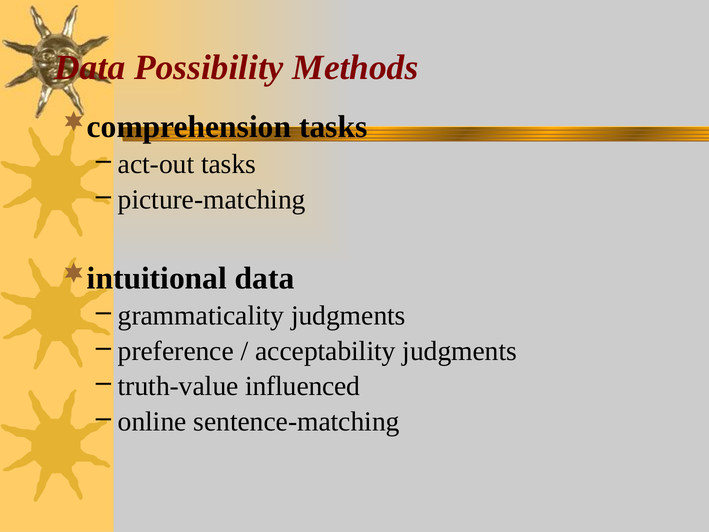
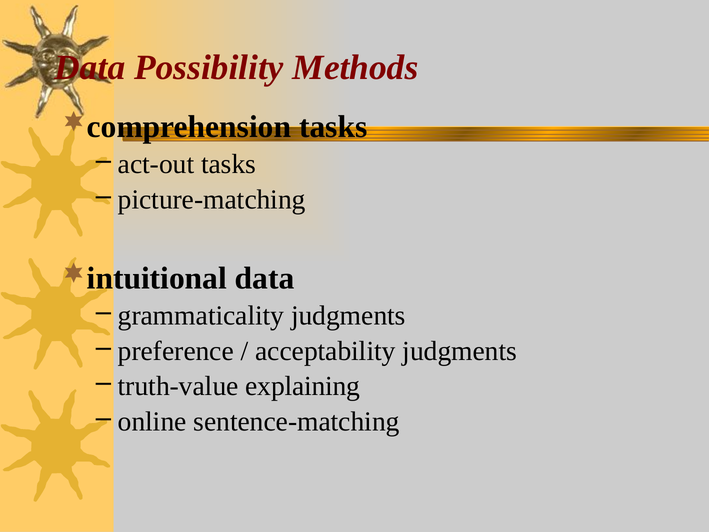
influenced: influenced -> explaining (303, 386)
